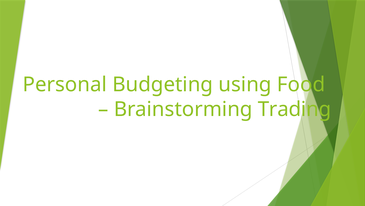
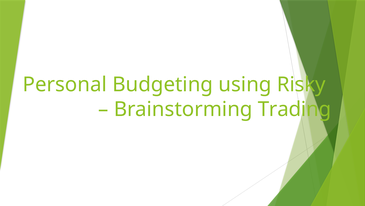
Food: Food -> Risky (301, 84)
